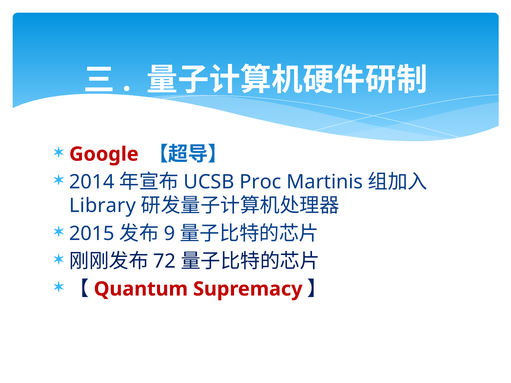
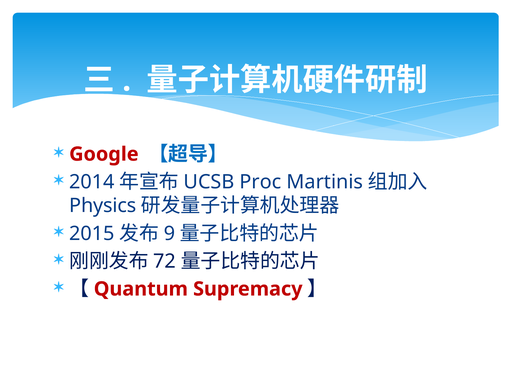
Library: Library -> Physics (103, 206)
